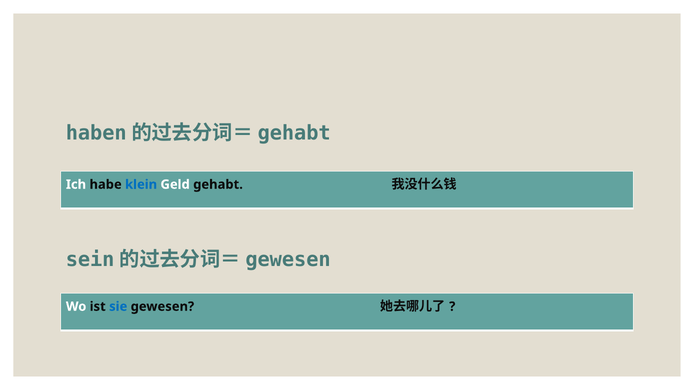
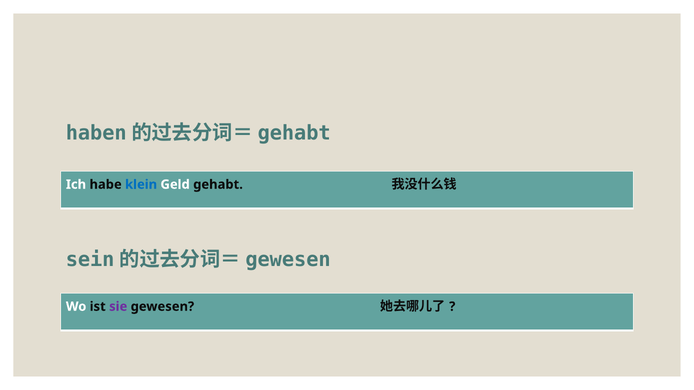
sie colour: blue -> purple (118, 307)
